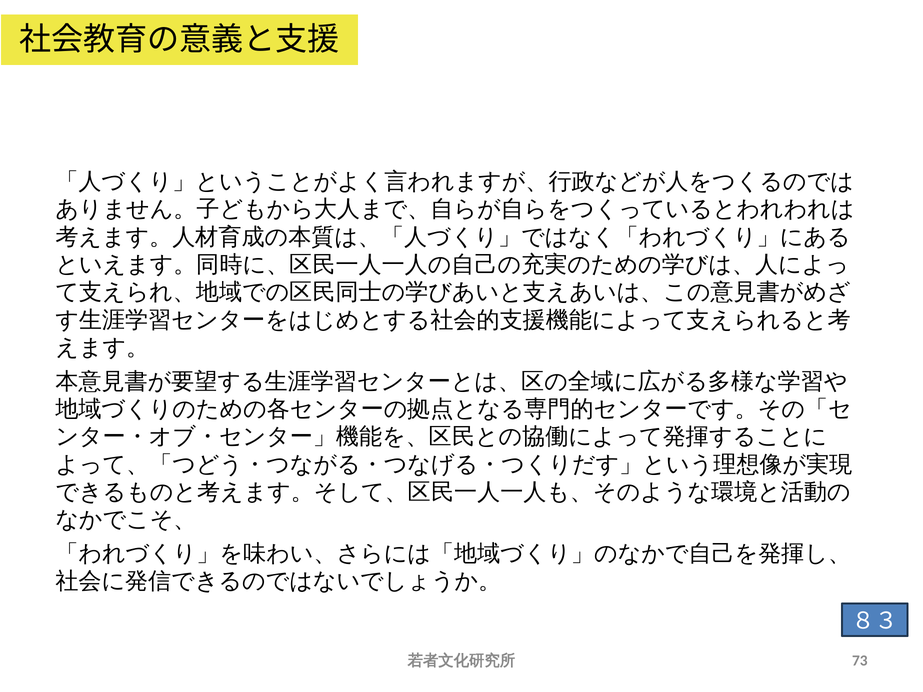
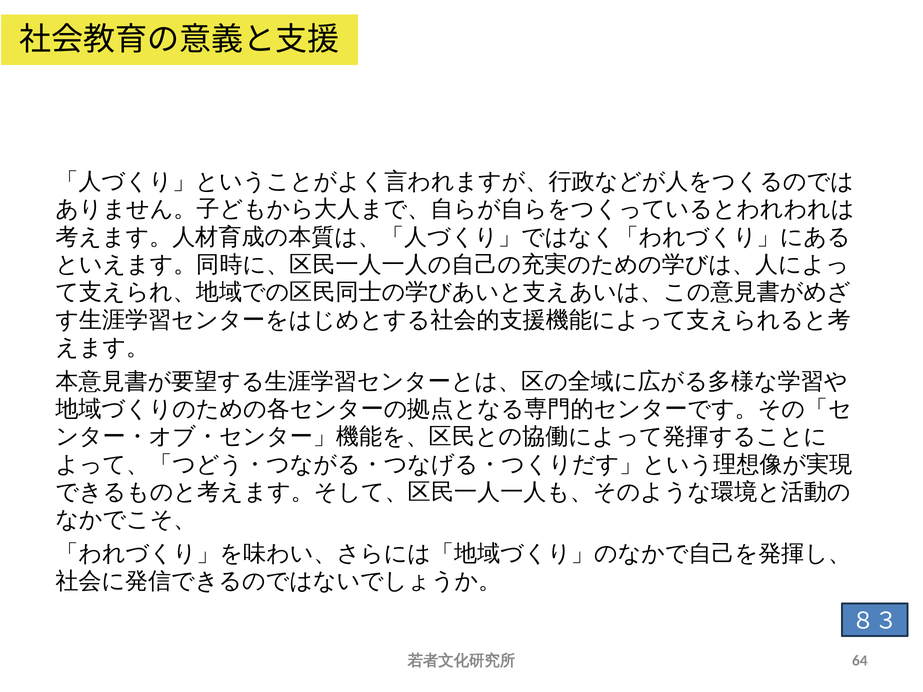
73: 73 -> 64 (860, 661)
